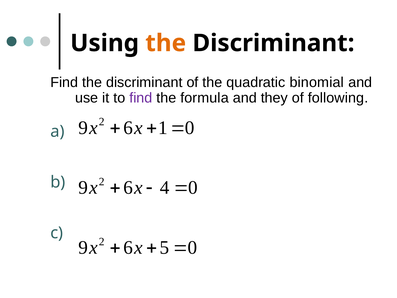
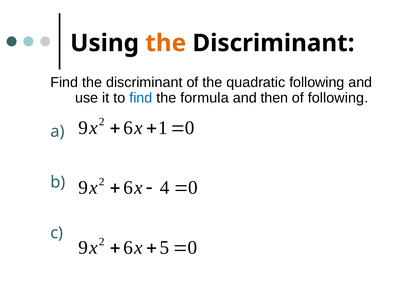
quadratic binomial: binomial -> following (317, 82)
find colour: purple -> blue (141, 98)
they: they -> then (274, 98)
